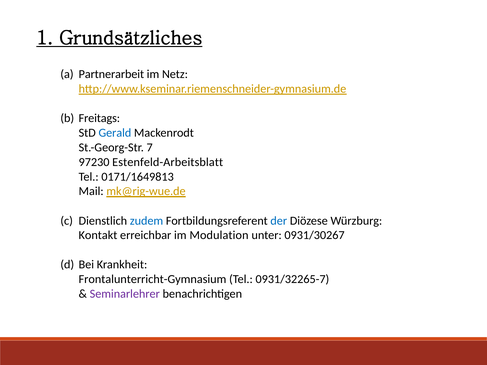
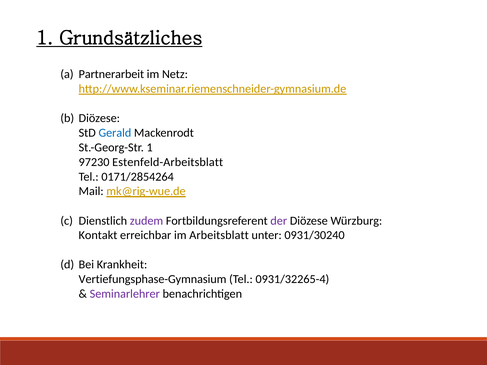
Freitags: Freitags -> Diözese (99, 118)
St.-Georg-Str 7: 7 -> 1 (150, 148)
0171/1649813: 0171/1649813 -> 0171/2854264 (138, 177)
zudem colour: blue -> purple (147, 221)
der colour: blue -> purple (279, 221)
Modulation: Modulation -> Arbeitsblatt (219, 235)
0931/30267: 0931/30267 -> 0931/30240 (315, 235)
Frontalunterricht-Gymnasium: Frontalunterricht-Gymnasium -> Vertiefungsphase-Gymnasium (153, 279)
0931/32265-7: 0931/32265-7 -> 0931/32265-4 (292, 279)
